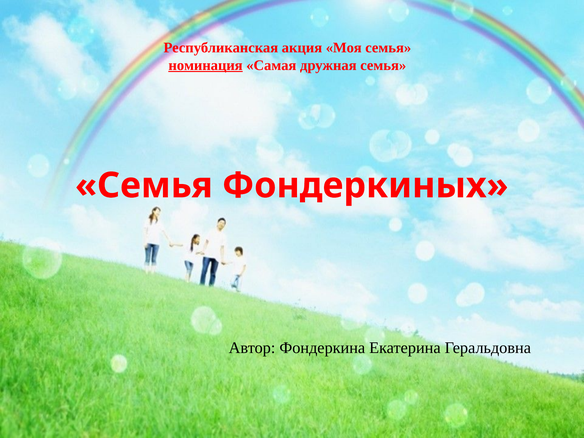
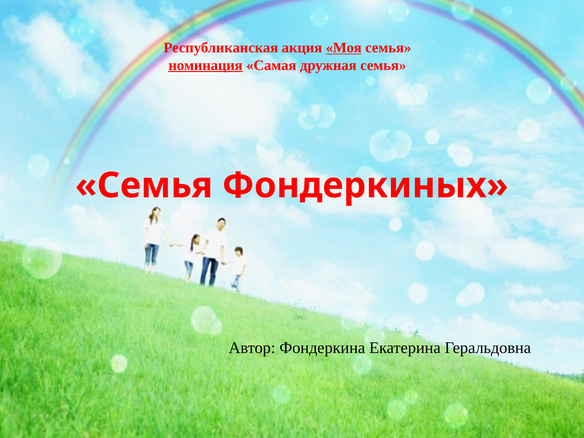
Моя underline: none -> present (344, 48)
